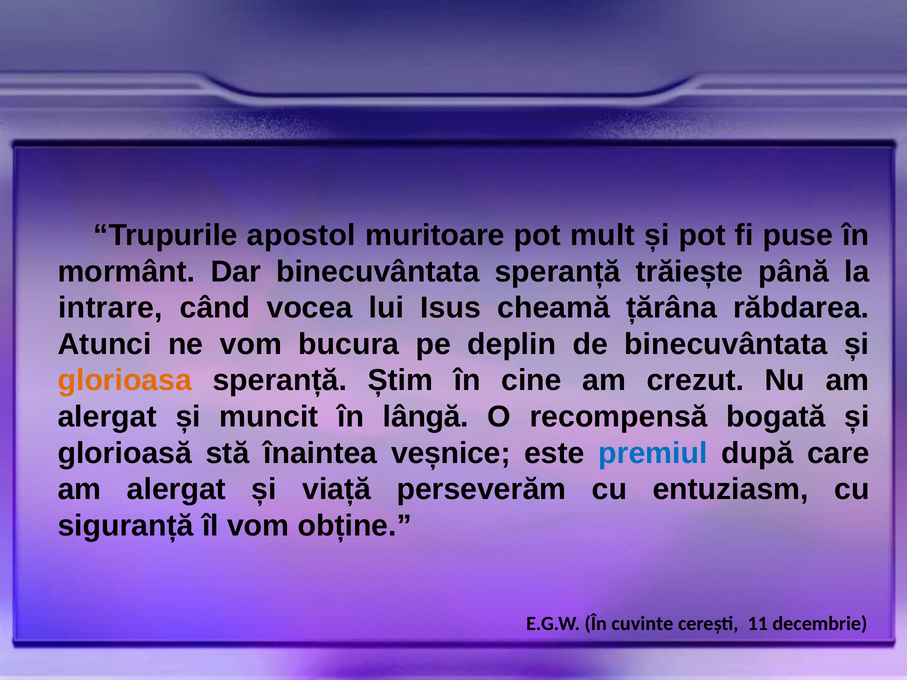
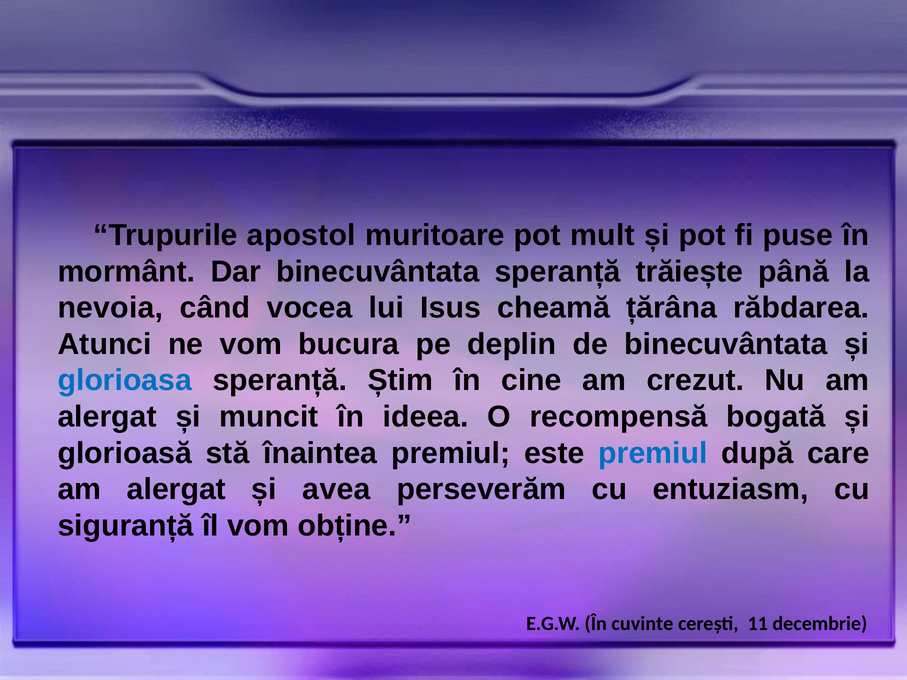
intrare: intrare -> nevoia (110, 308)
glorioasa colour: orange -> blue (125, 381)
lângă: lângă -> ideea (426, 417)
înaintea veșnice: veșnice -> premiul (451, 453)
viață: viață -> avea (337, 489)
